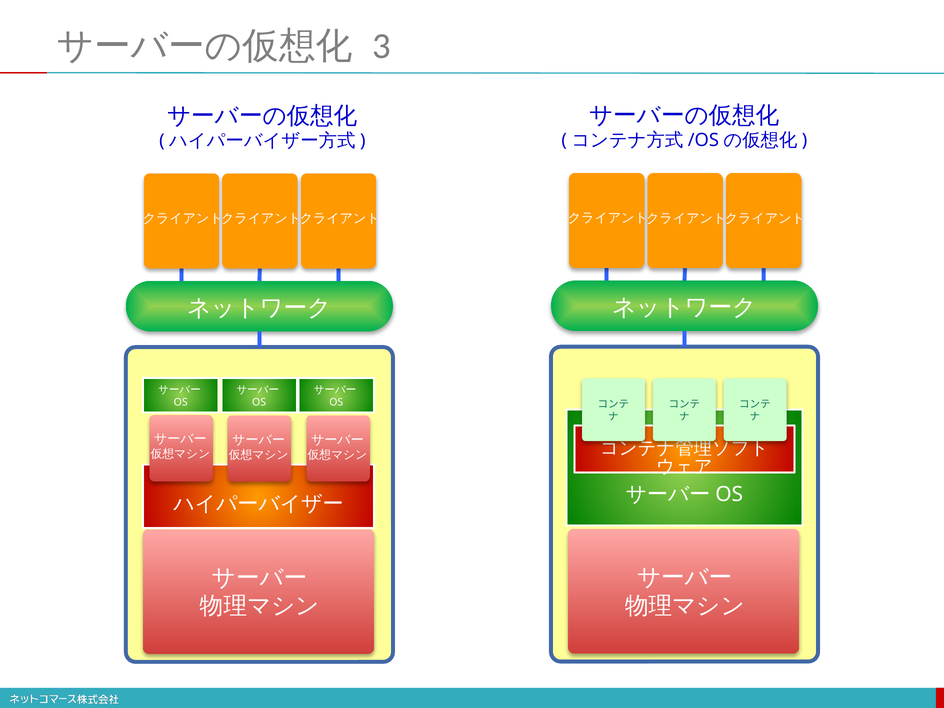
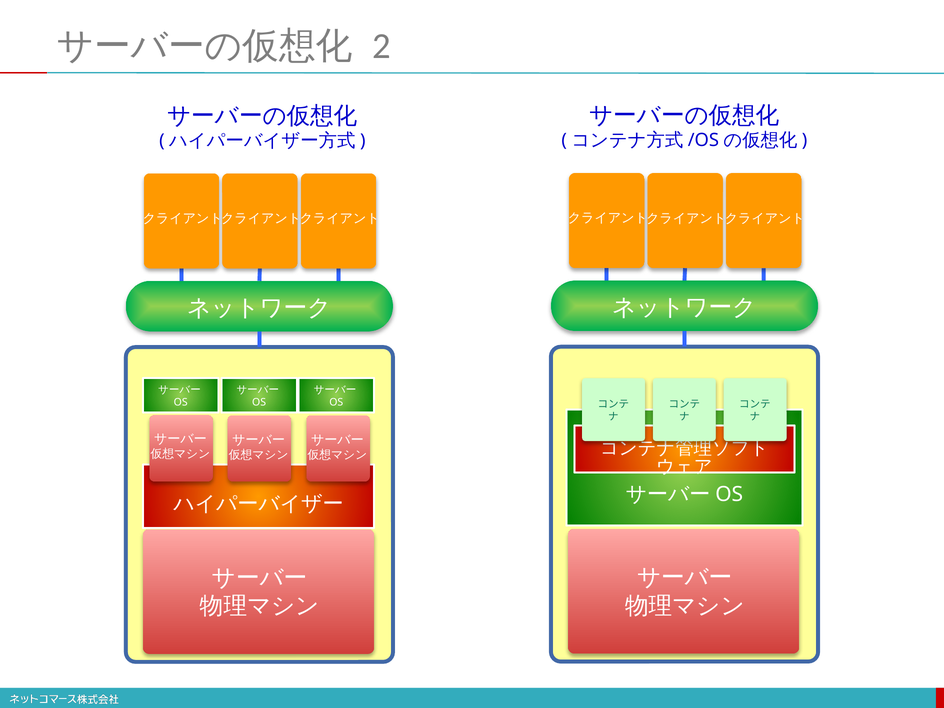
3: 3 -> 2 (381, 46)
